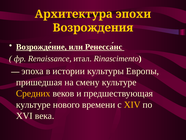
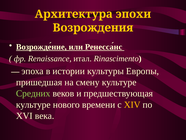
Средних colour: yellow -> light green (33, 93)
